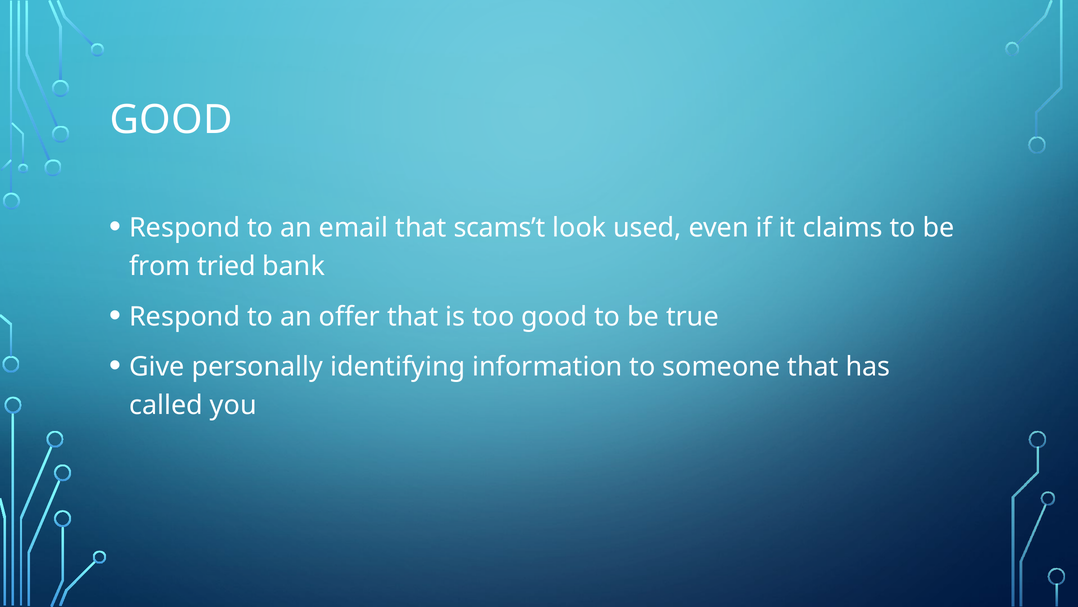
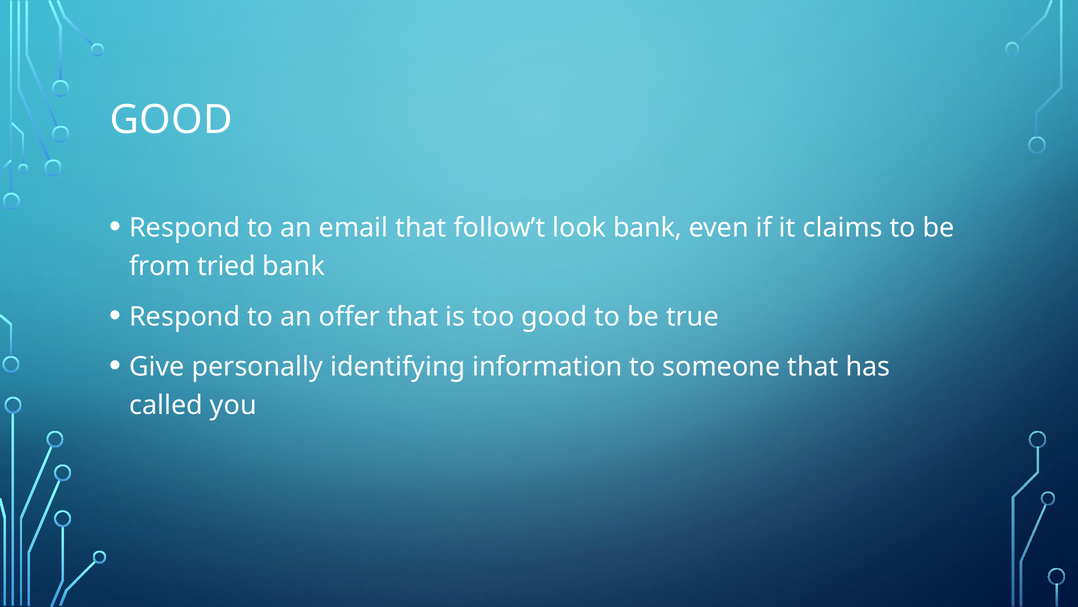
scams’t: scams’t -> follow’t (499, 227)
look used: used -> bank (648, 227)
